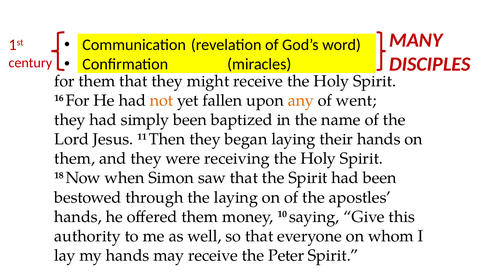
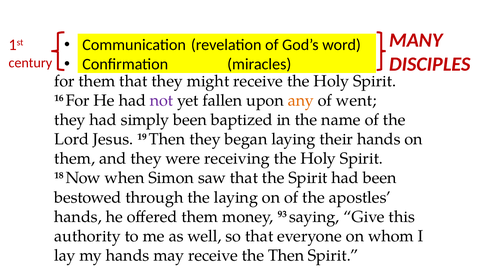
not colour: orange -> purple (162, 101)
11: 11 -> 19 (142, 137)
10: 10 -> 93 (282, 214)
the Peter: Peter -> Then (286, 255)
